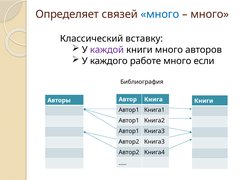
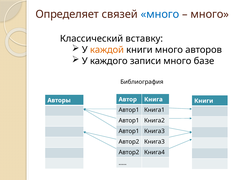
каждой colour: purple -> orange (107, 50)
работе: работе -> записи (146, 61)
если: если -> базе (204, 61)
